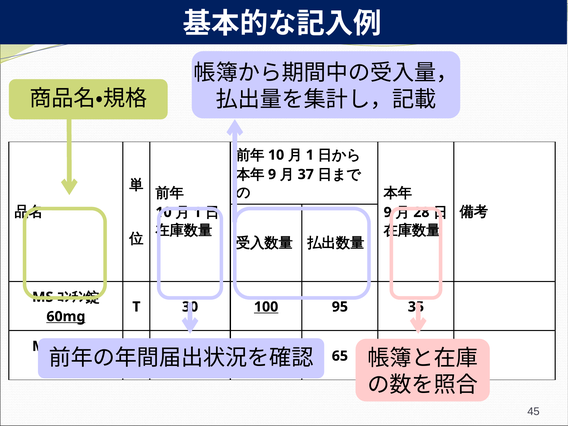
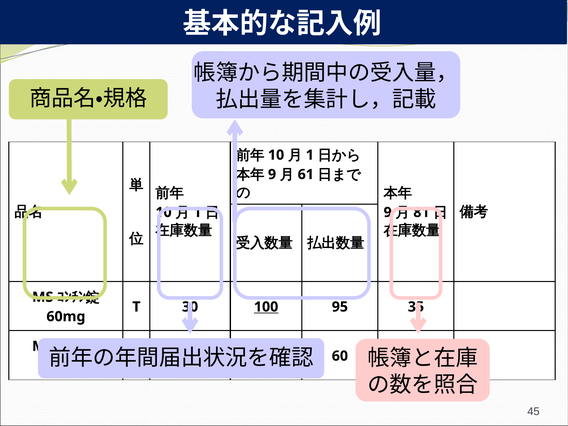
37: 37 -> 61 (306, 174)
28: 28 -> 81 (421, 212)
60mg underline: present -> none (66, 317)
65: 65 -> 60 (340, 356)
